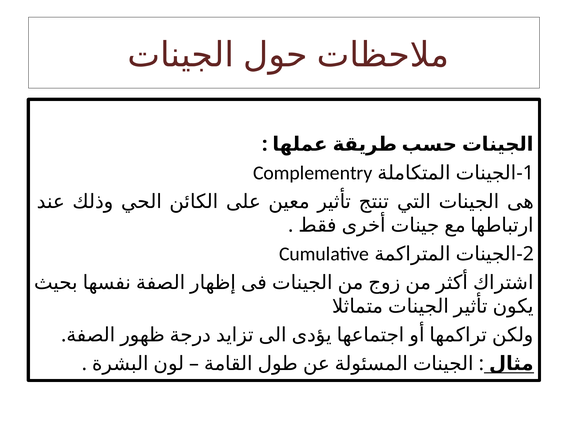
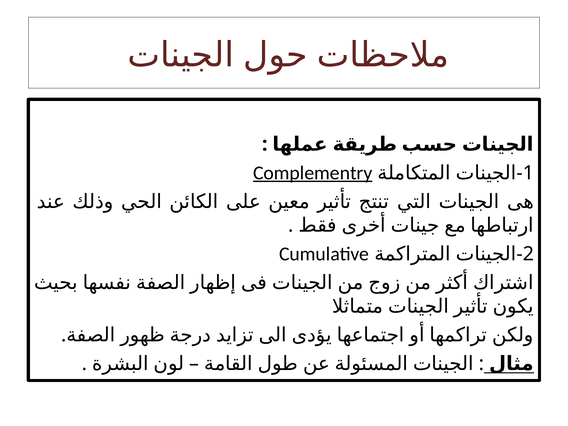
Complementry underline: none -> present (313, 173)
